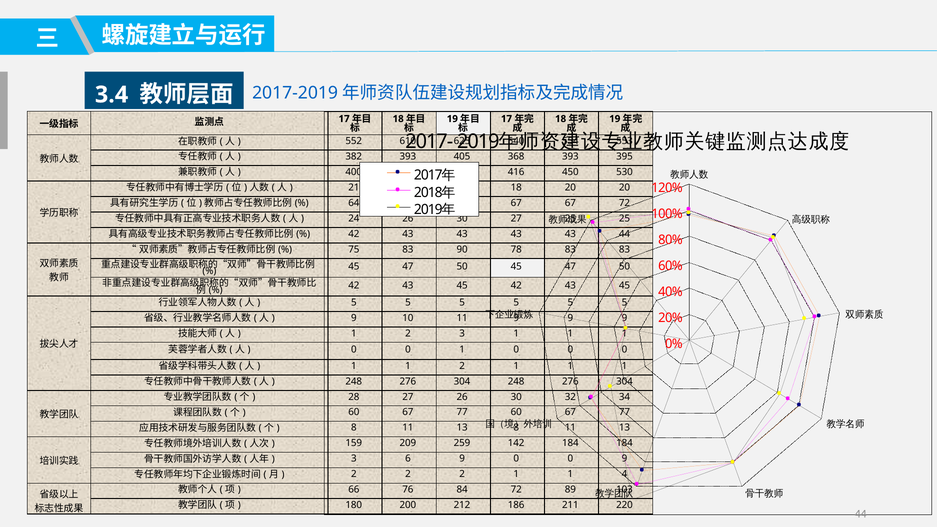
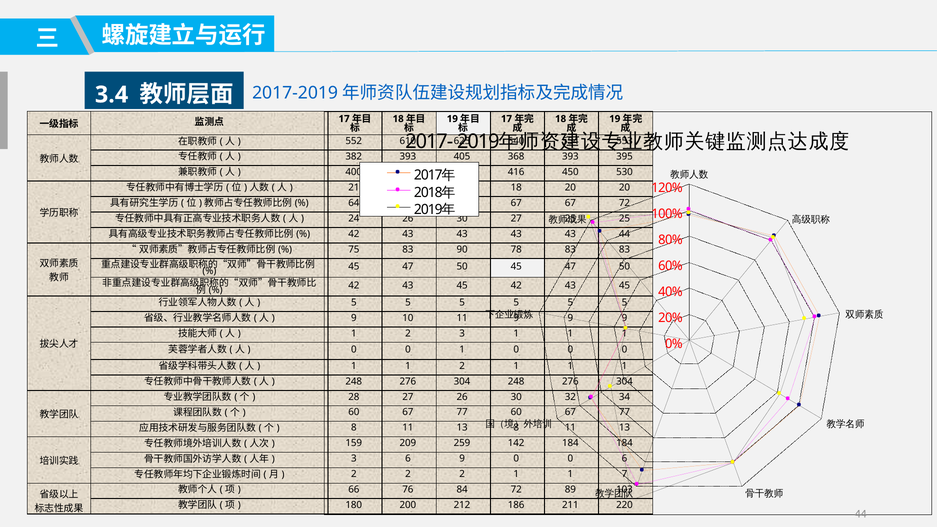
0 9: 9 -> 6 (624, 459)
4: 4 -> 7 (624, 474)
